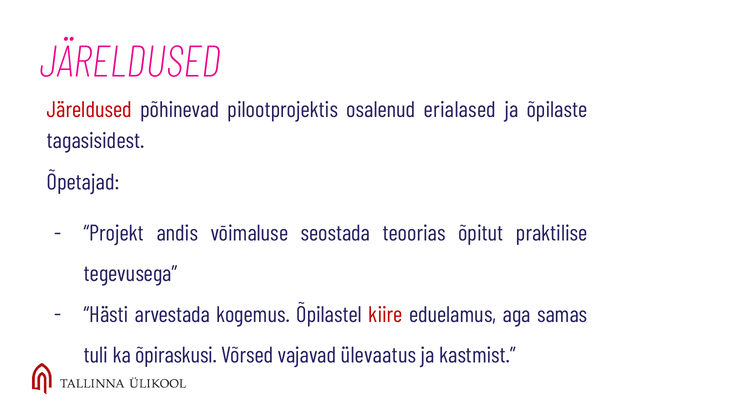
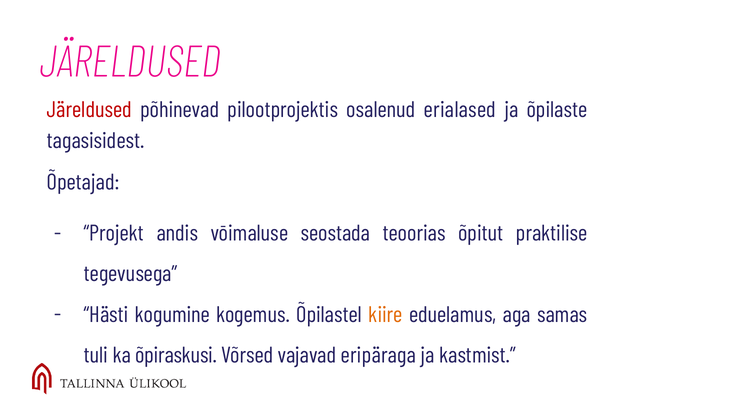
arvestada: arvestada -> kogumine (172, 315)
kiire colour: red -> orange (386, 315)
ülevaatus: ülevaatus -> eripäraga (379, 355)
